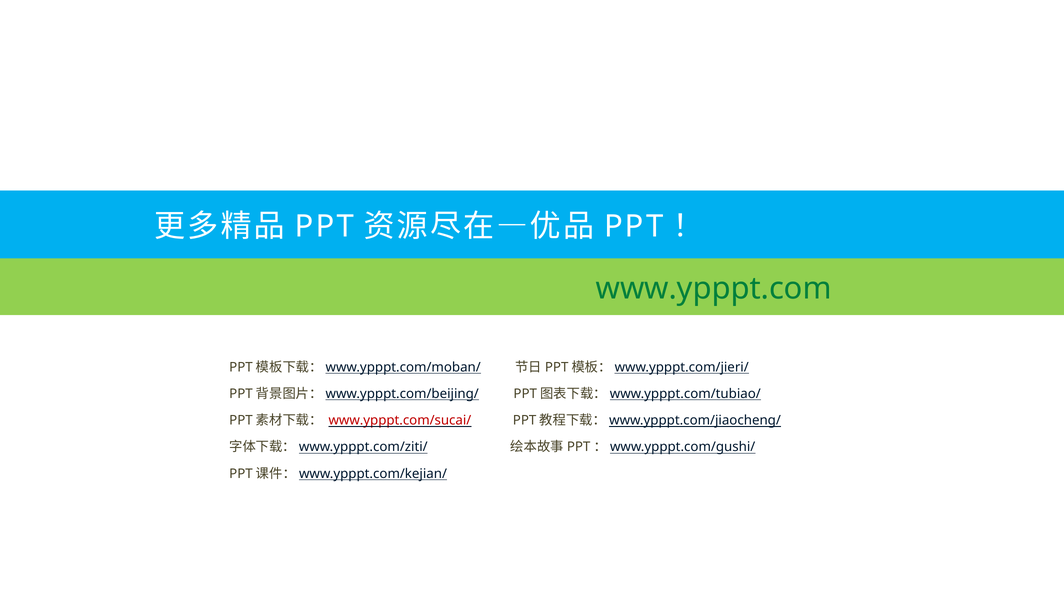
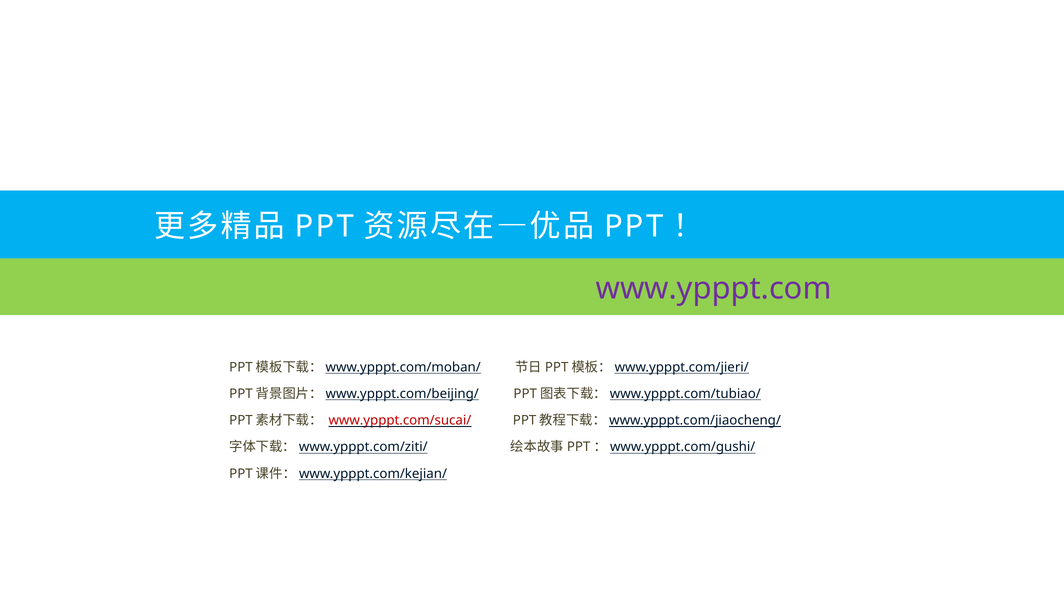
www.ypppt.com colour: green -> purple (714, 288)
